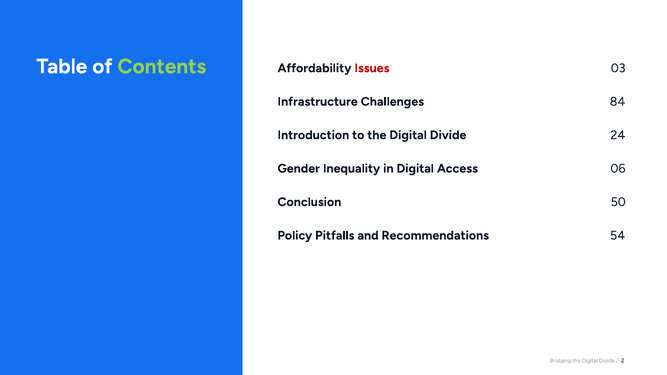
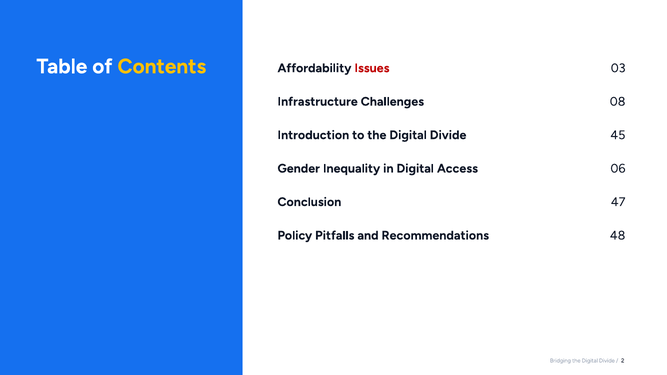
Contents colour: light green -> yellow (162, 66)
84: 84 -> 08 (618, 102)
24: 24 -> 45 (618, 135)
50: 50 -> 47 (618, 202)
54: 54 -> 48 (618, 236)
